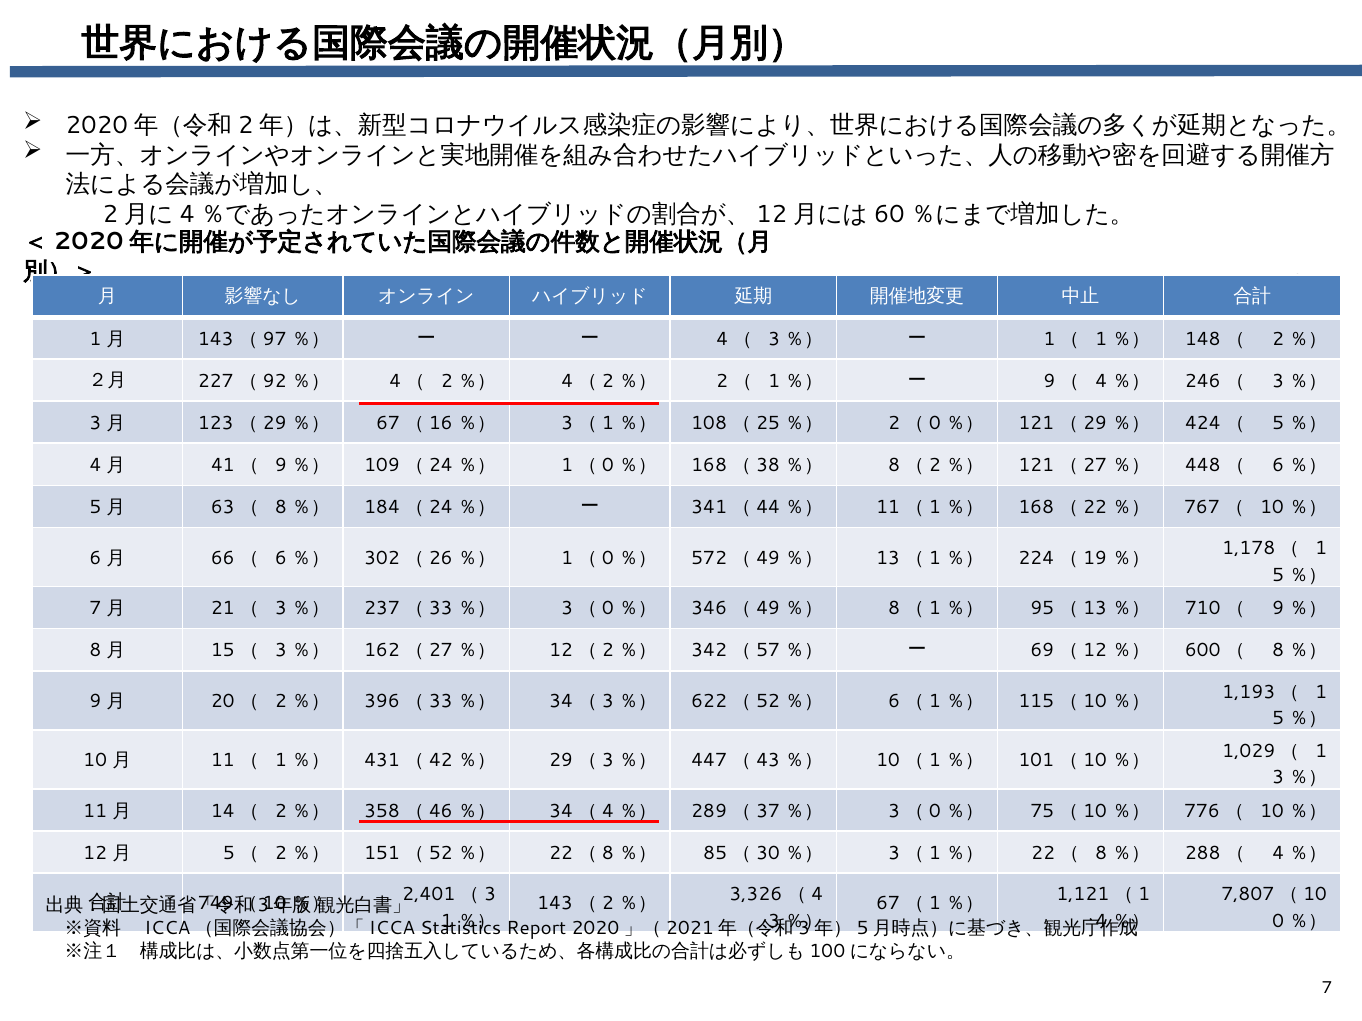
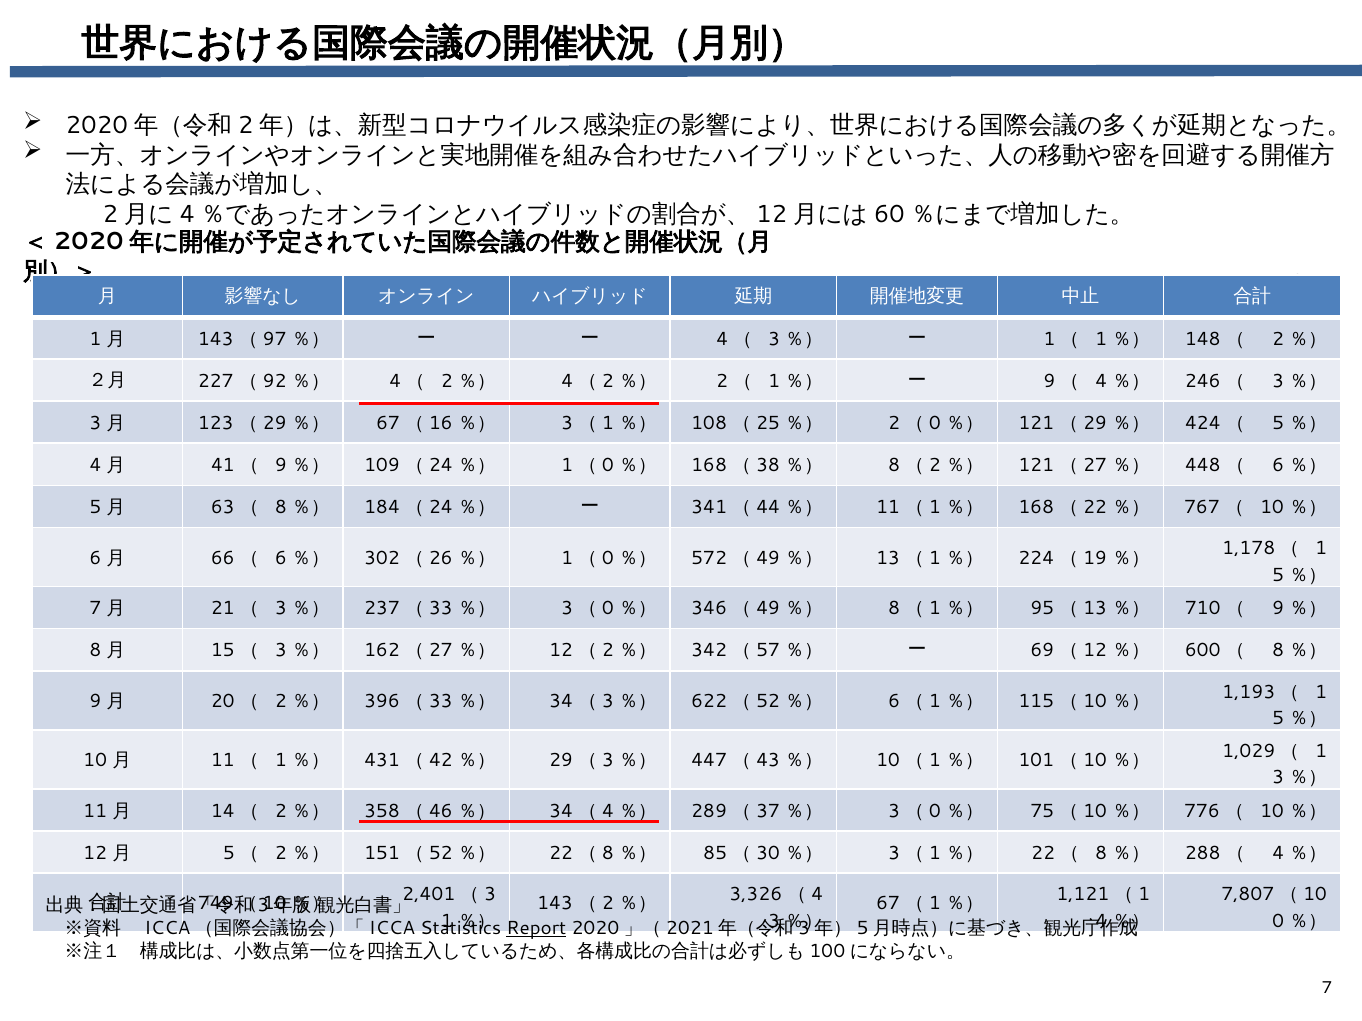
Report underline: none -> present (536, 929)
